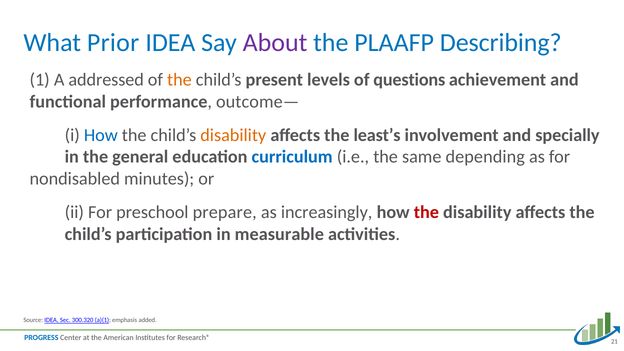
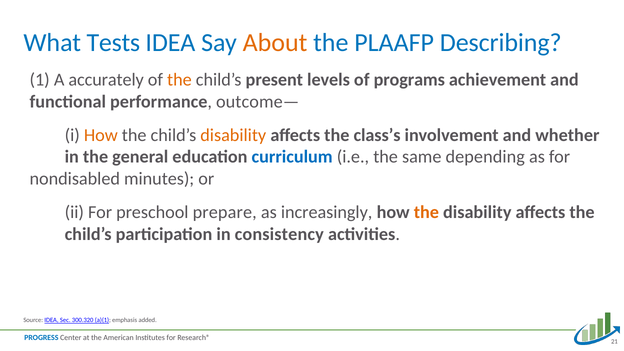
Prior: Prior -> Tests (113, 42)
About colour: purple -> orange (275, 42)
addressed: addressed -> accurately (106, 80)
questions: questions -> programs (409, 80)
How colour: blue -> orange (101, 135)
least’s: least’s -> class’s (377, 135)
specially: specially -> whether (567, 135)
the colour: red -> orange (426, 212)
measurable: measurable -> consistency (279, 234)
